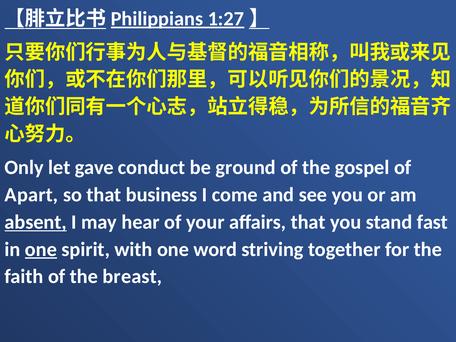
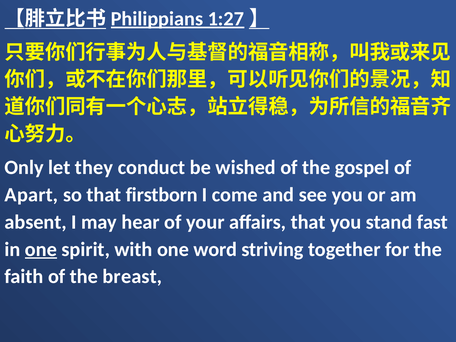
gave: gave -> they (94, 168)
ground: ground -> wished (246, 168)
business: business -> firstborn (162, 195)
absent underline: present -> none (36, 222)
